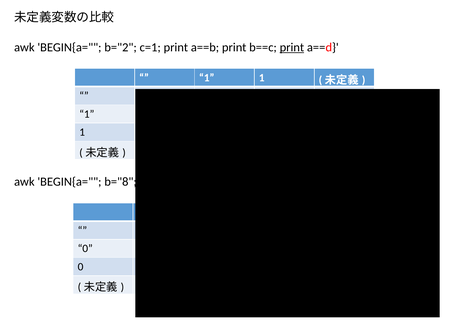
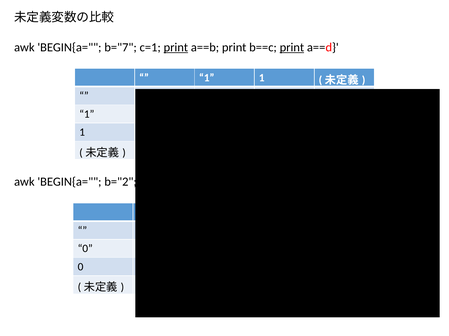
b="2: b="2 -> b="7 (121, 47)
print underline: none -> present (176, 47)
b="8: b="8 -> b="2 (121, 182)
